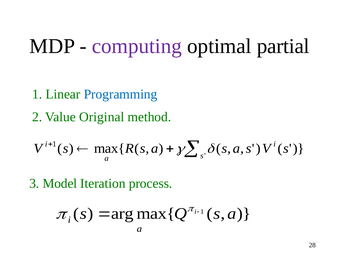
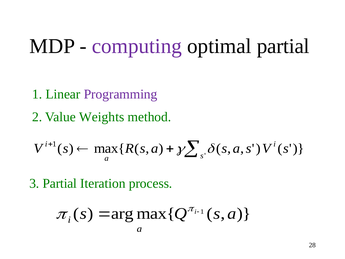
Programming colour: blue -> purple (121, 94)
Original: Original -> Weights (102, 117)
3 Model: Model -> Partial (60, 183)
